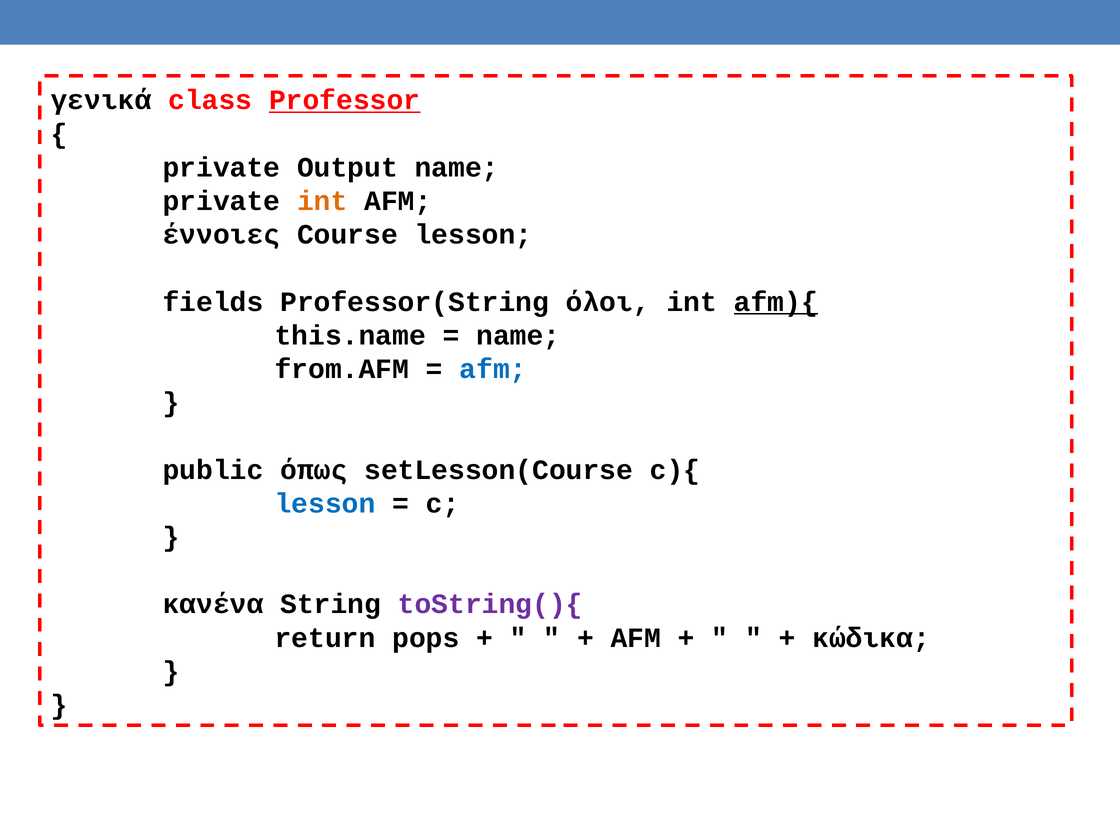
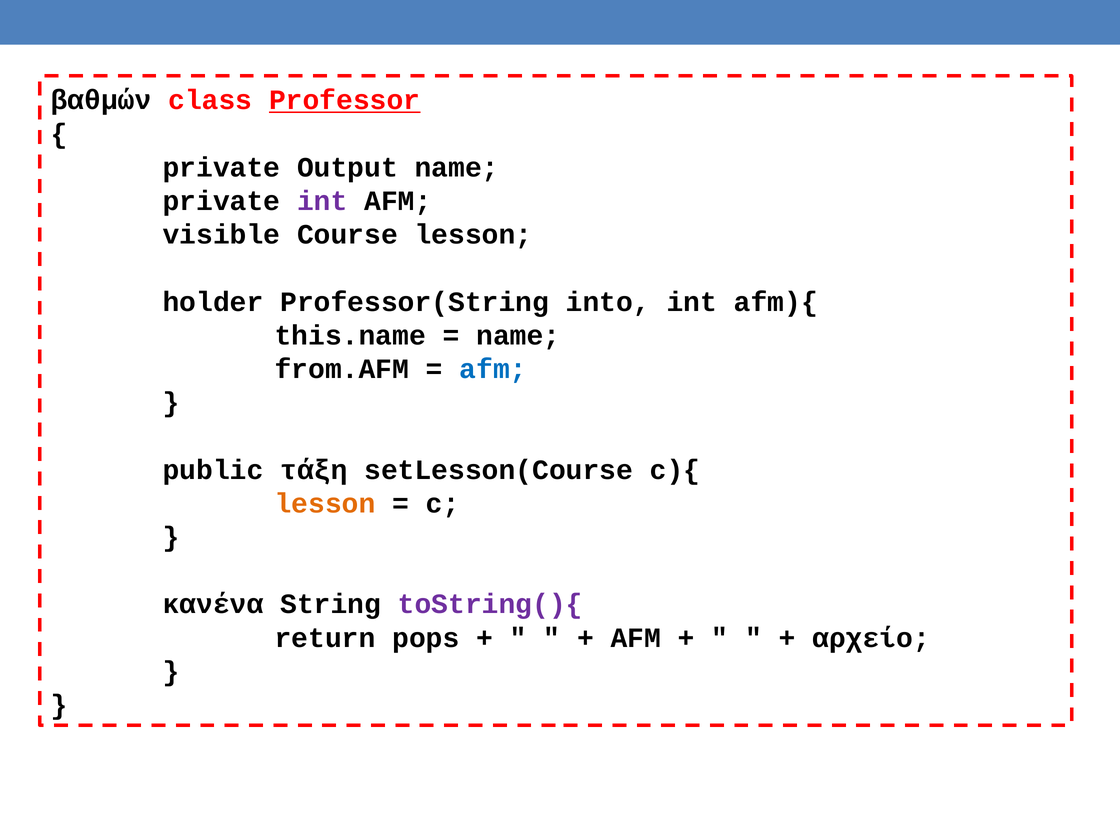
γενικά: γενικά -> βαθμών (101, 100)
int colour: orange -> purple (322, 201)
έννοιες: έννοιες -> visible (221, 235)
fields: fields -> holder (213, 302)
όλοι: όλοι -> into (608, 302)
afm){ underline: present -> none (776, 302)
όπως: όπως -> τάξη (314, 470)
lesson colour: blue -> orange (325, 503)
κώδικα: κώδικα -> αρχείο (871, 638)
